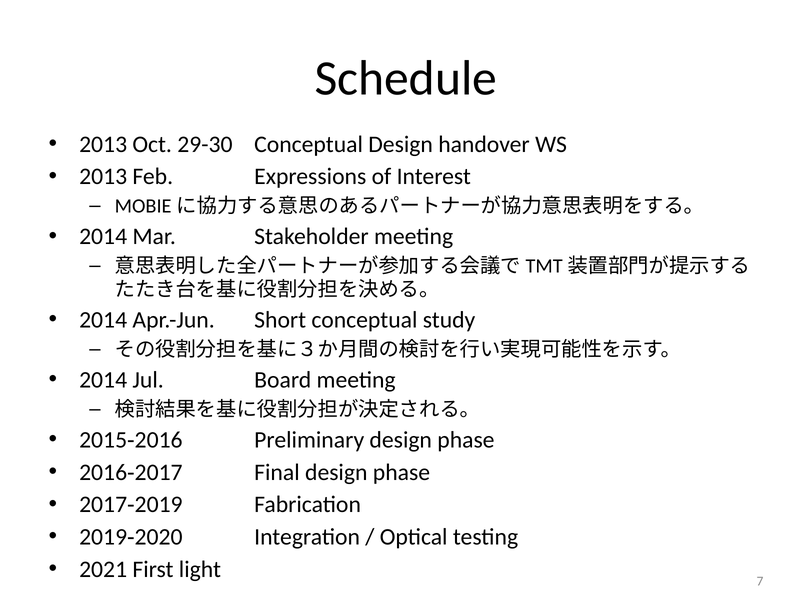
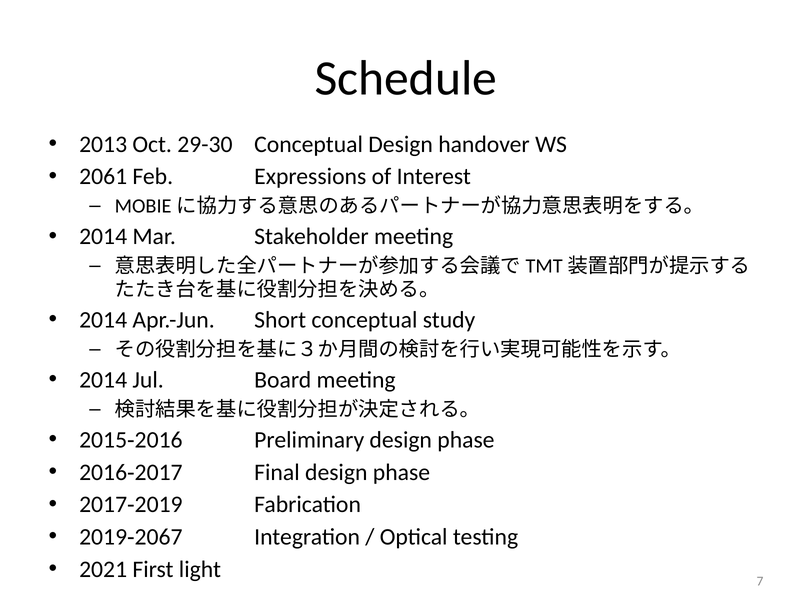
2013: 2013 -> 2061 (103, 177)
2020: 2020 -> 2067 (159, 537)
